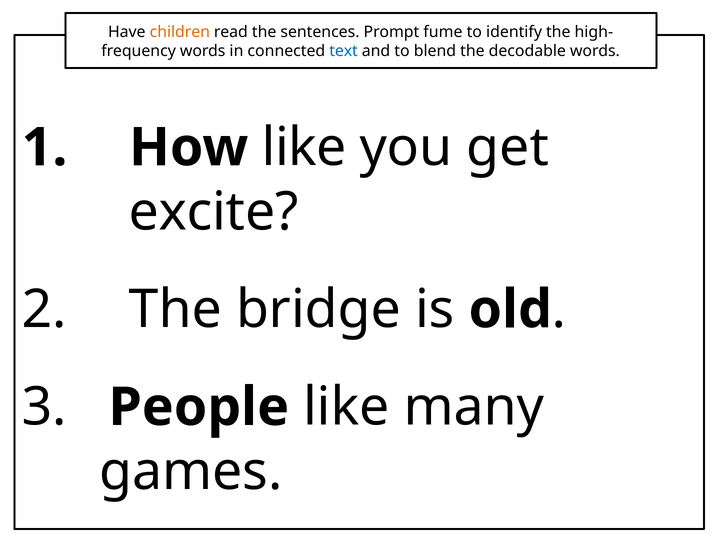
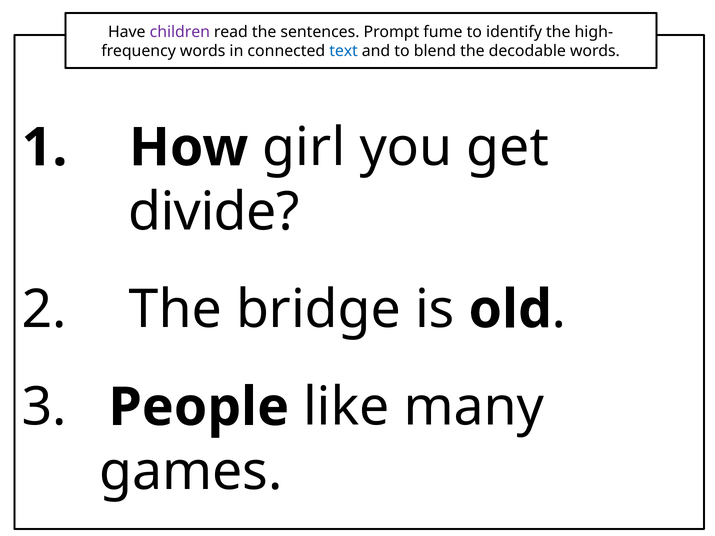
children colour: orange -> purple (180, 32)
How like: like -> girl (304, 148)
excite: excite -> divide (214, 212)
